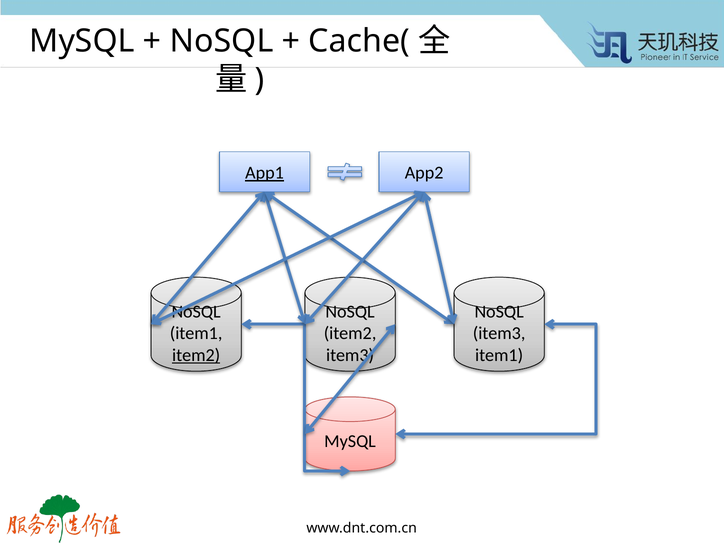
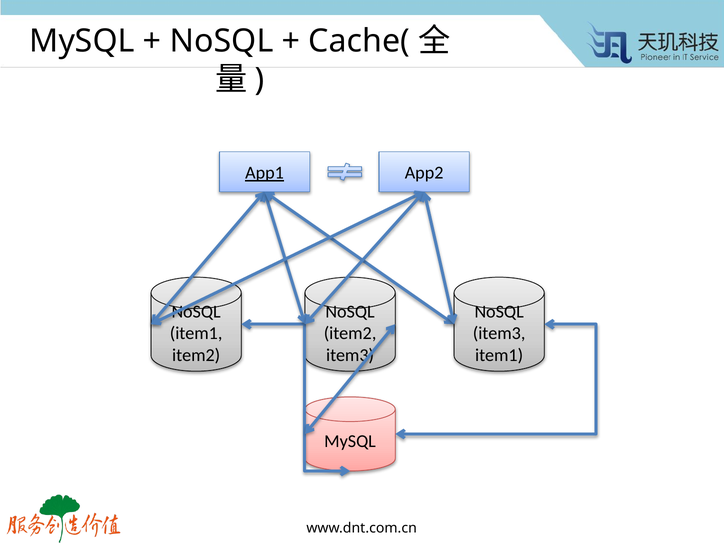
item2 underline: present -> none (196, 355)
